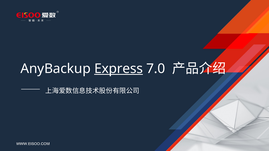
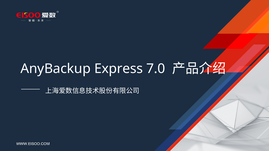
Express underline: present -> none (119, 69)
